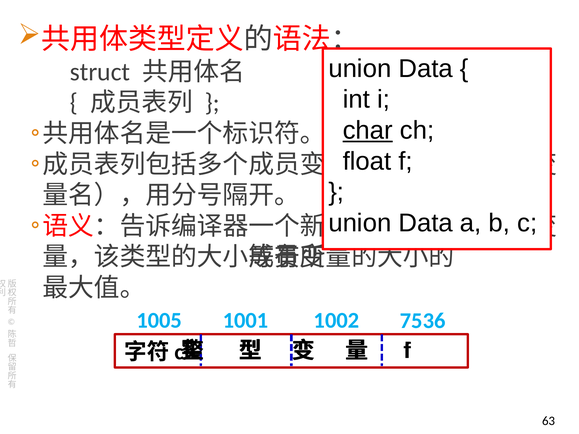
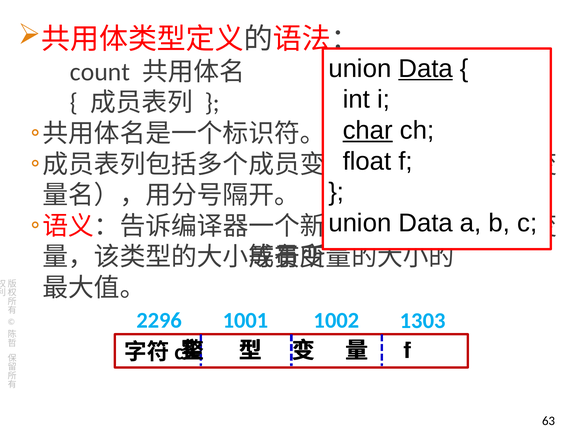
Data underline: none -> present (426, 69)
struct: struct -> count (100, 72)
1005: 1005 -> 2296 (159, 321)
7536: 7536 -> 1303 (423, 321)
